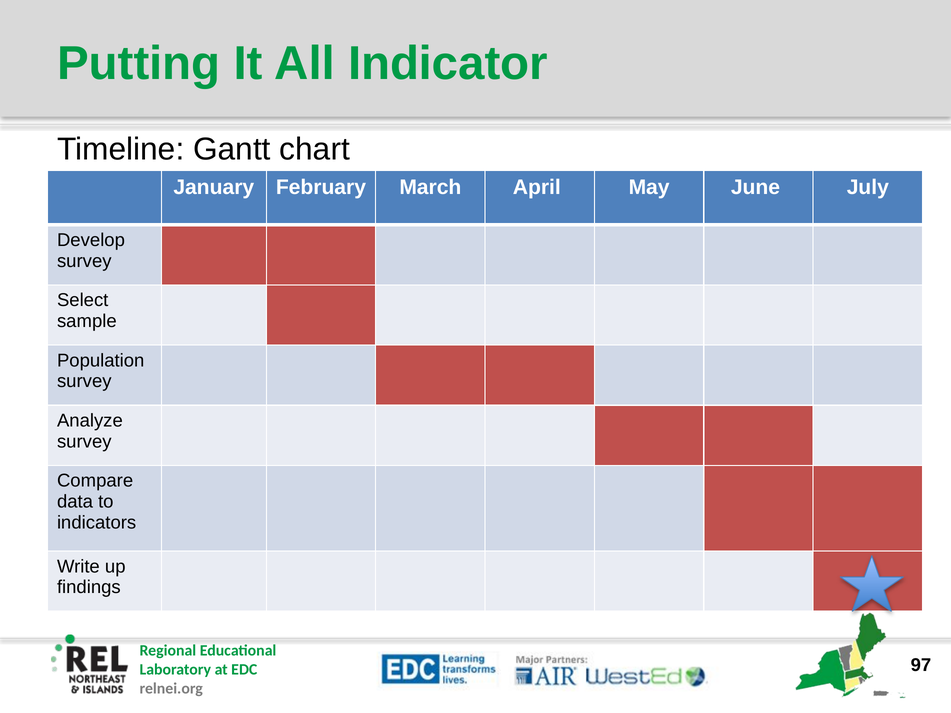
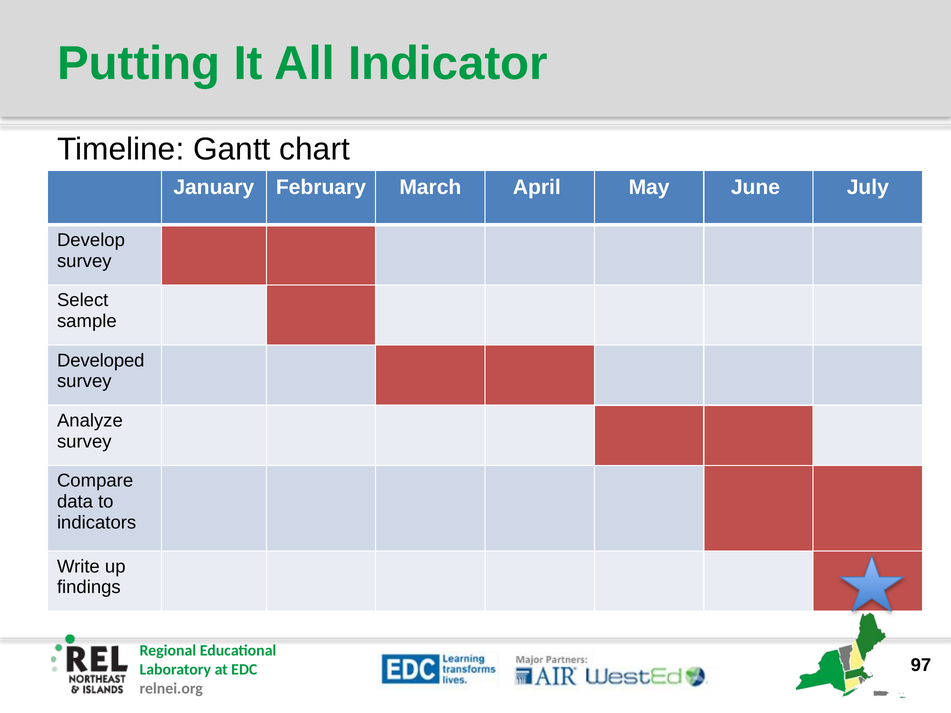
Population: Population -> Developed (101, 361)
